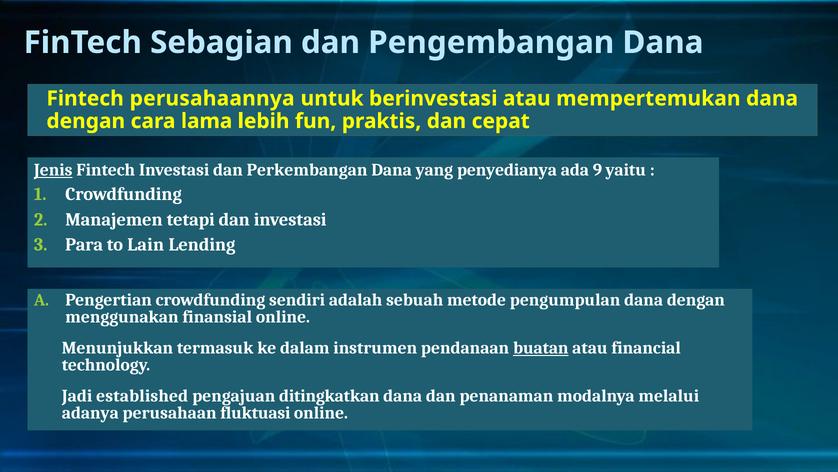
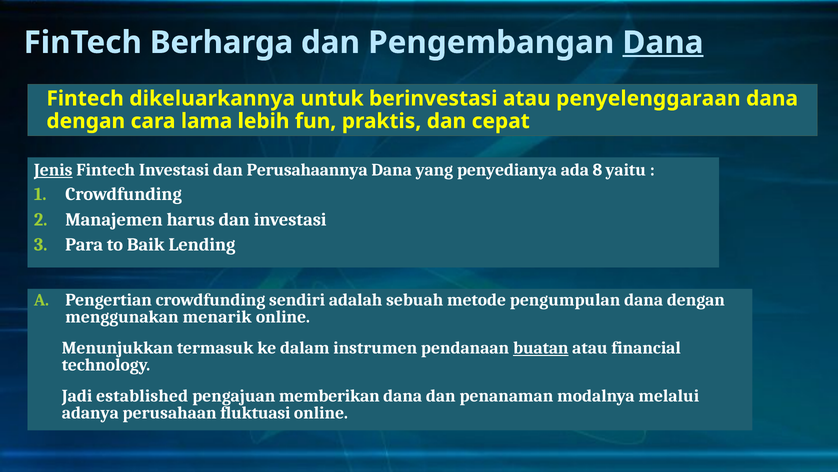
Sebagian: Sebagian -> Berharga (222, 43)
Dana underline: none -> present (663, 43)
perusahaannya: perusahaannya -> dikeluarkannya (212, 98)
mempertemukan: mempertemukan -> penyelenggaraan (648, 98)
Perkembangan: Perkembangan -> Perusahaannya (307, 170)
9: 9 -> 8 (597, 170)
tetapi: tetapi -> harus (191, 219)
Lain: Lain -> Baik (146, 244)
finansial: finansial -> menarik (217, 316)
ditingkatkan: ditingkatkan -> memberikan (329, 396)
